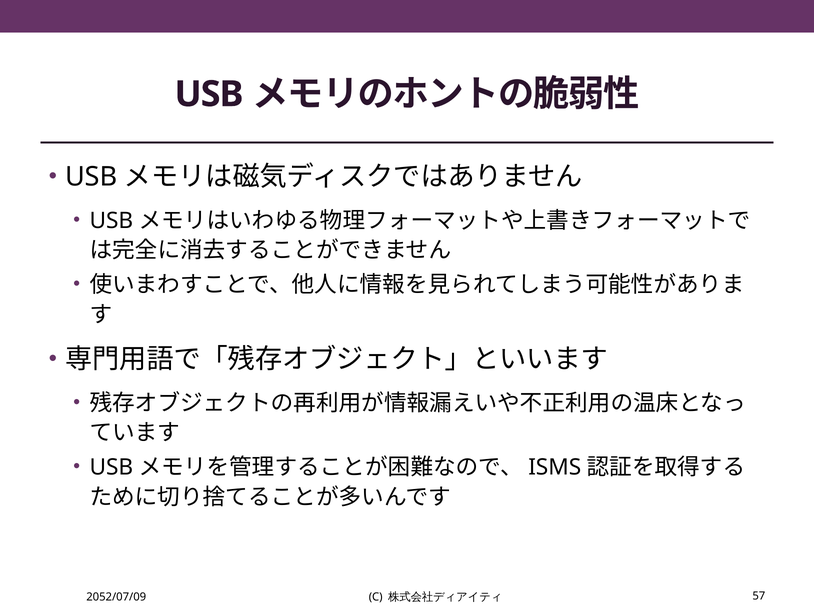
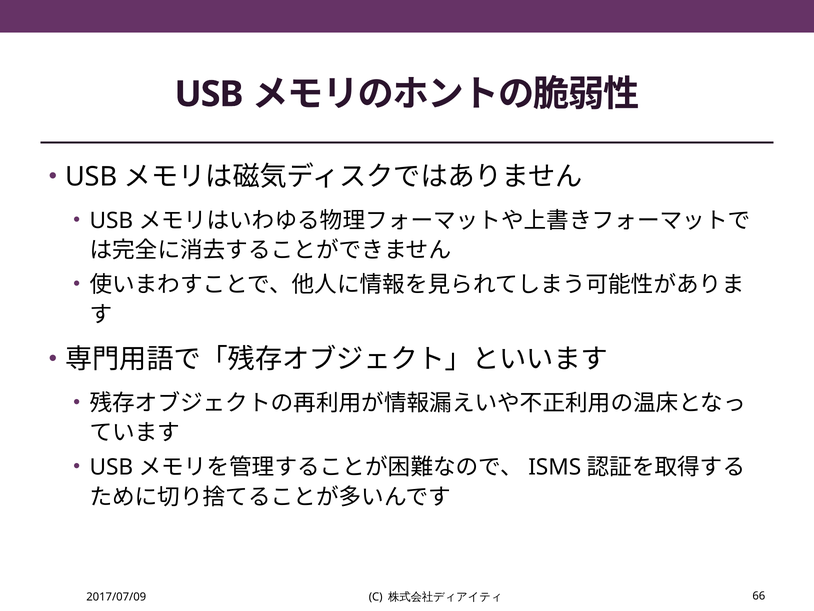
2052/07/09: 2052/07/09 -> 2017/07/09 (116, 597)
57: 57 -> 66 (759, 596)
